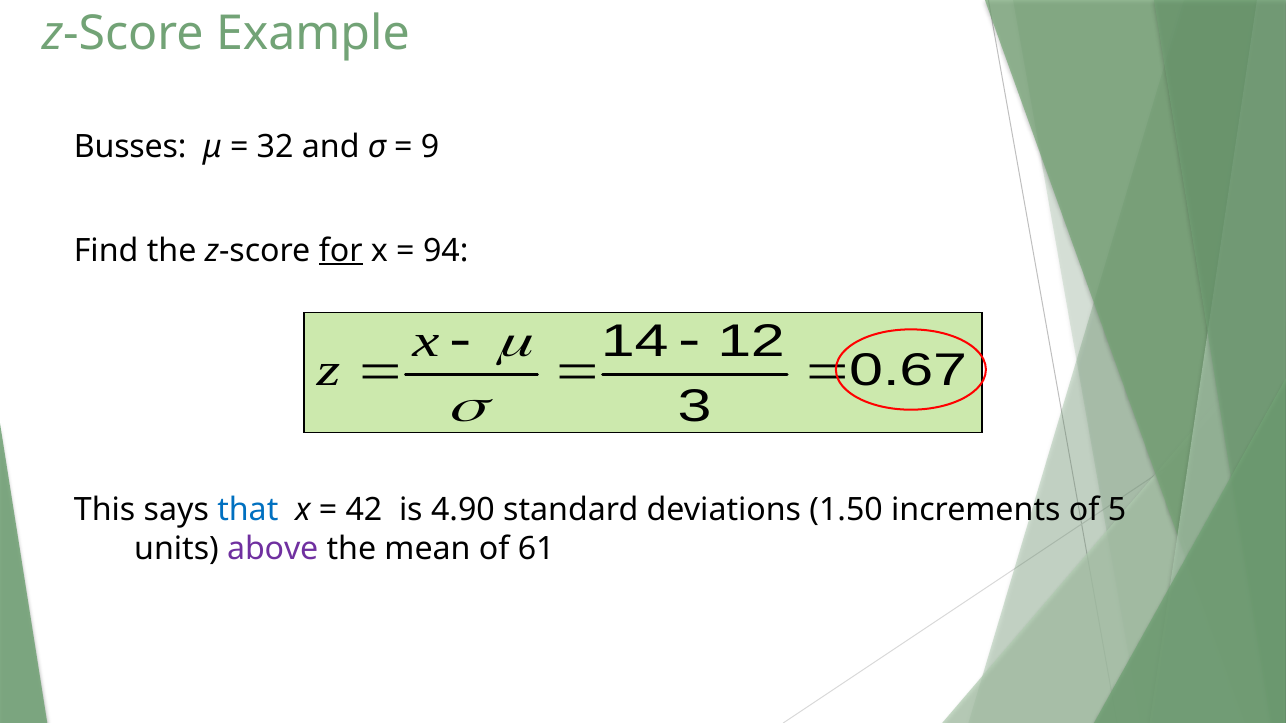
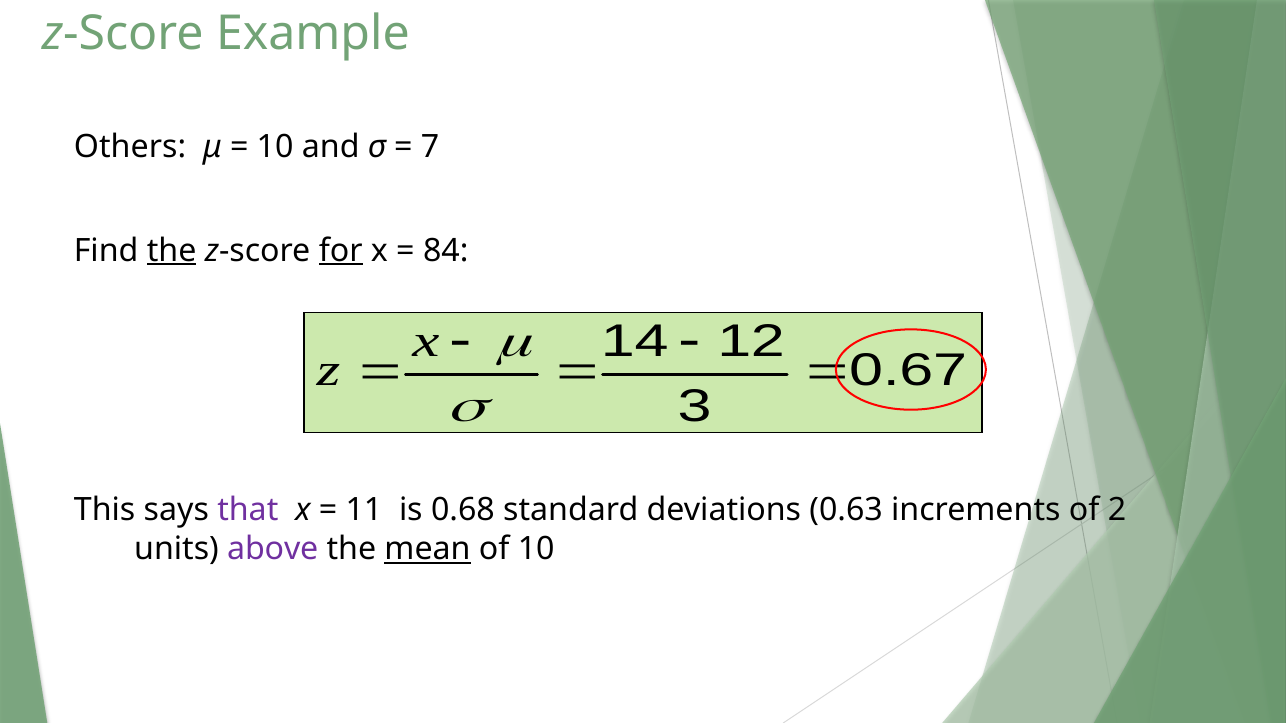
Busses: Busses -> Others (130, 147)
32: 32 -> 10 (275, 147)
9: 9 -> 7 (430, 147)
the underline: none -> present (172, 251)
94: 94 -> 84 (446, 251)
that colour: blue -> purple (248, 511)
42: 42 -> 11 (364, 511)
4.90: 4.90 -> 0.68 (463, 511)
1.50: 1.50 -> 0.63 (846, 511)
5: 5 -> 2 (1117, 511)
mean underline: none -> present (428, 549)
of 61: 61 -> 10 (536, 549)
